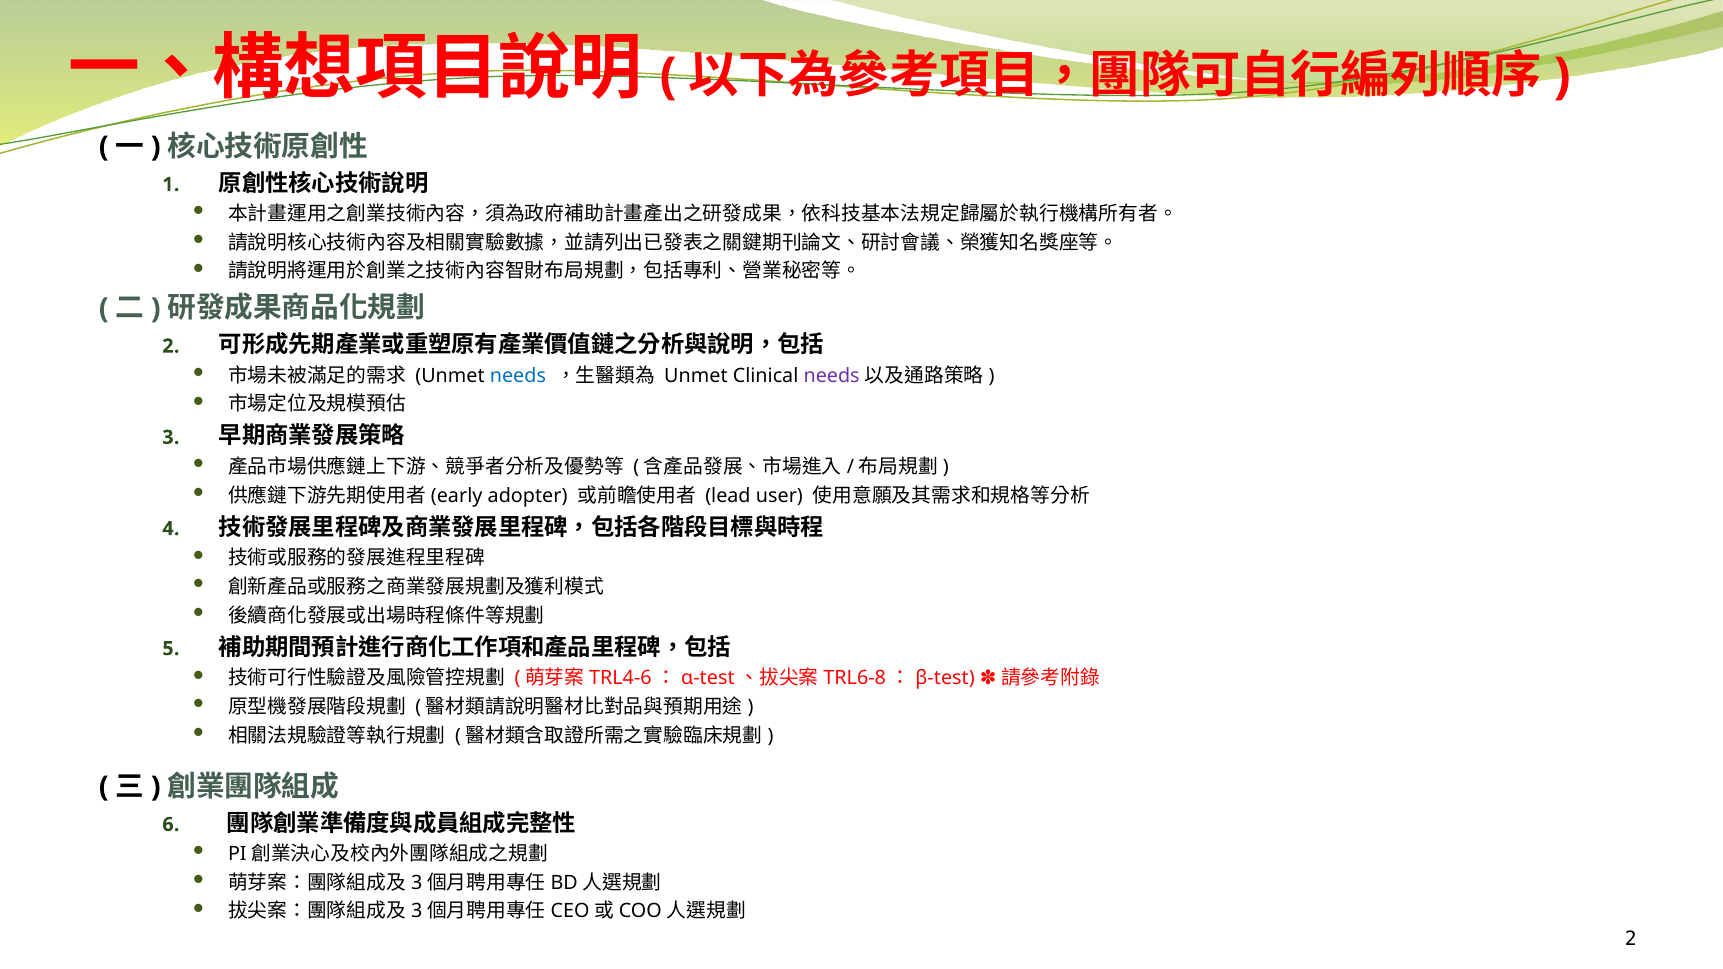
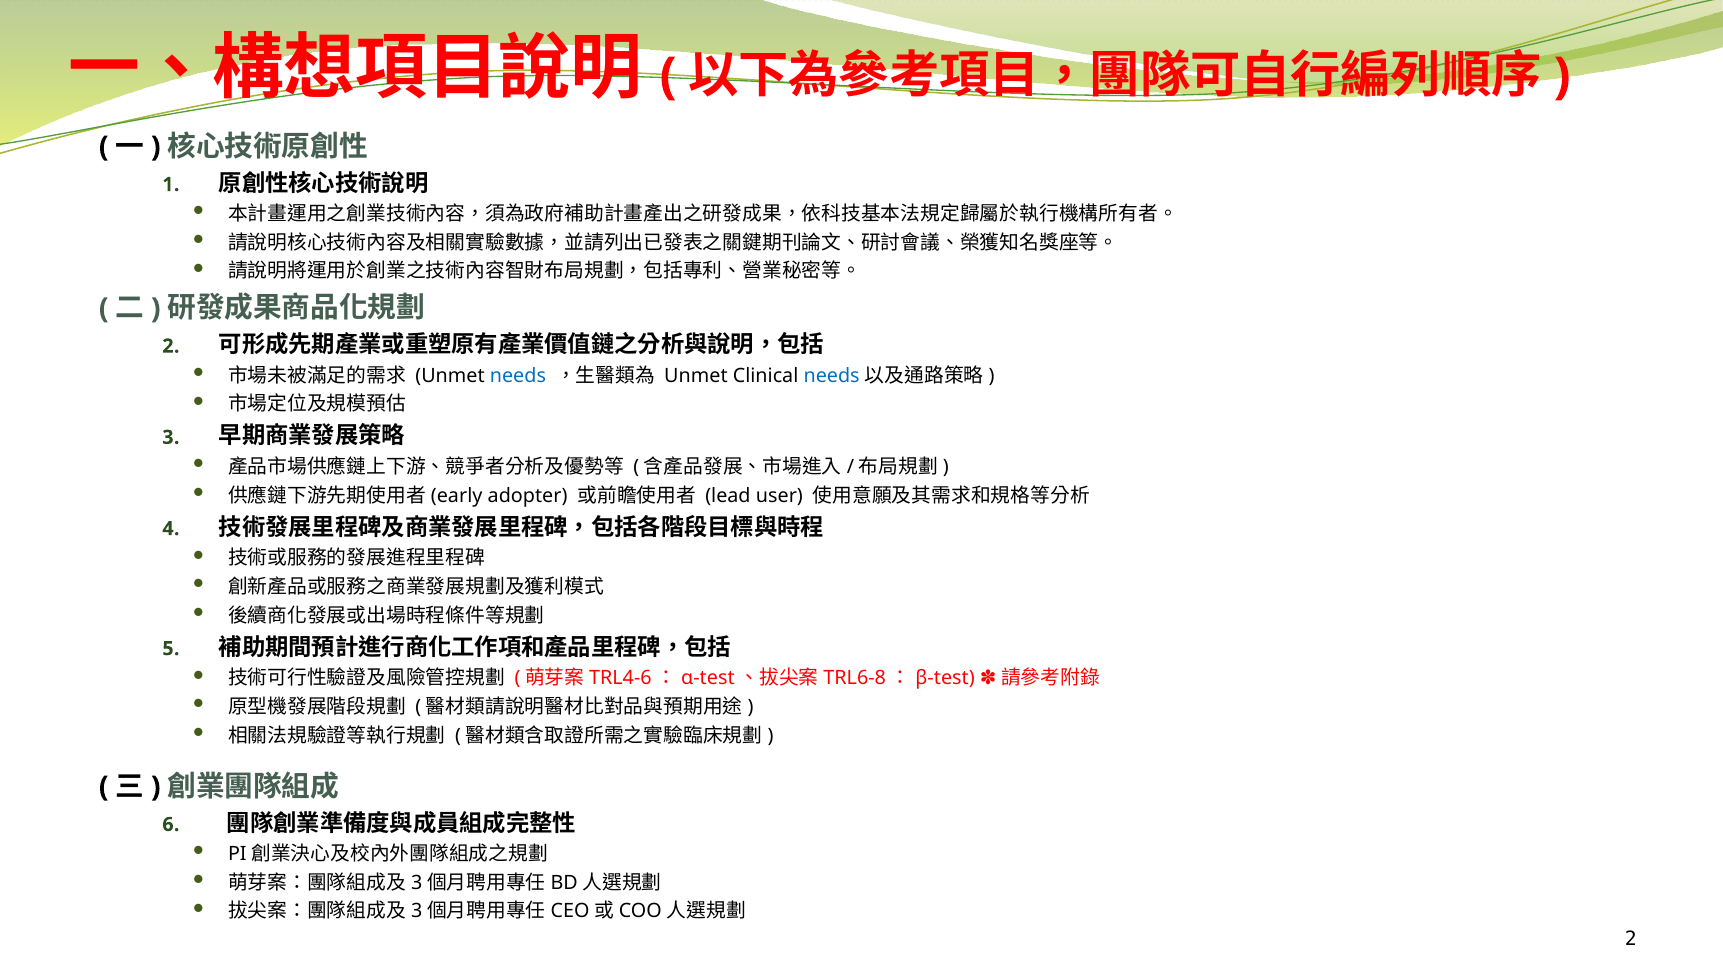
needs colour: purple -> blue (832, 376)
